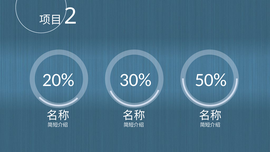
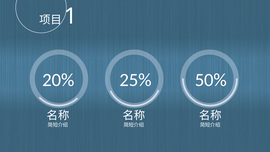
2: 2 -> 1 (71, 16)
30%: 30% -> 25% (135, 80)
